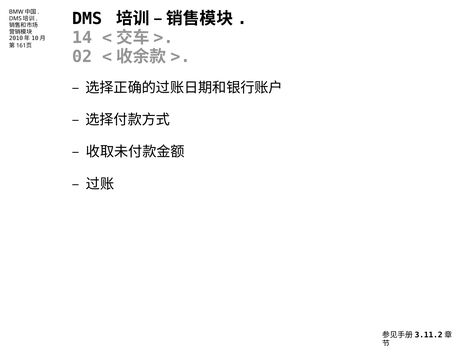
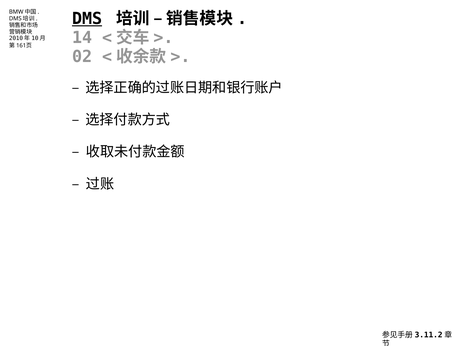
DMS underline: none -> present (87, 19)
